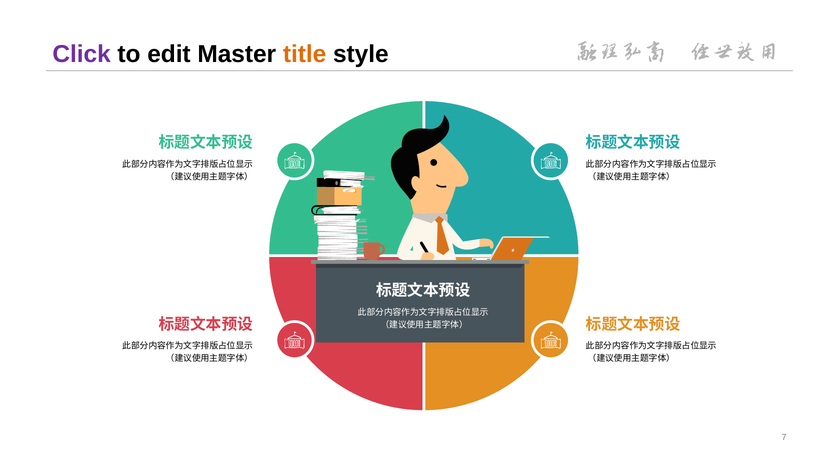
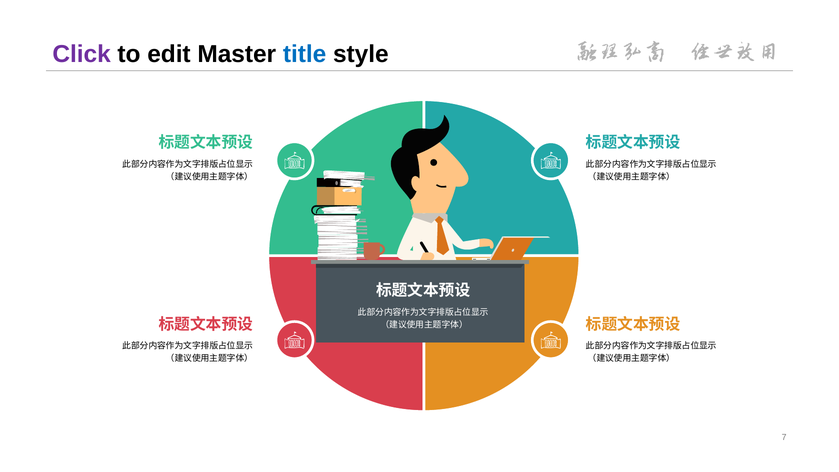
title colour: orange -> blue (305, 54)
